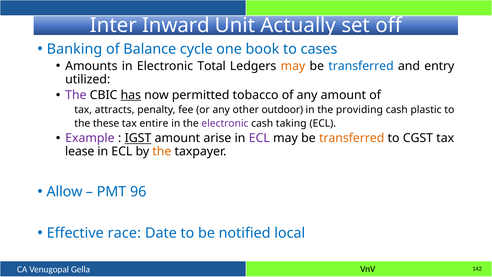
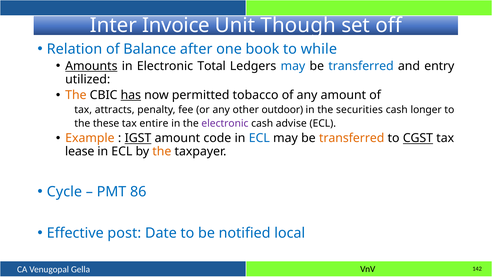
Inward: Inward -> Invoice (176, 25)
Actually: Actually -> Though (298, 25)
Banking: Banking -> Relation (74, 49)
cycle: cycle -> after (196, 49)
cases: cases -> while (319, 49)
Amounts underline: none -> present (91, 66)
may colour: orange -> blue (293, 66)
The colour: purple -> orange (76, 95)
providing: providing -> securities (359, 110)
plastic: plastic -> longer (426, 110)
taking: taking -> advise (291, 123)
Example colour: purple -> orange (90, 138)
arise: arise -> code (217, 138)
ECL colour: purple -> blue (259, 138)
CGST underline: none -> present (418, 138)
Allow: Allow -> Cycle (64, 192)
96: 96 -> 86 (138, 192)
race: race -> post (124, 233)
